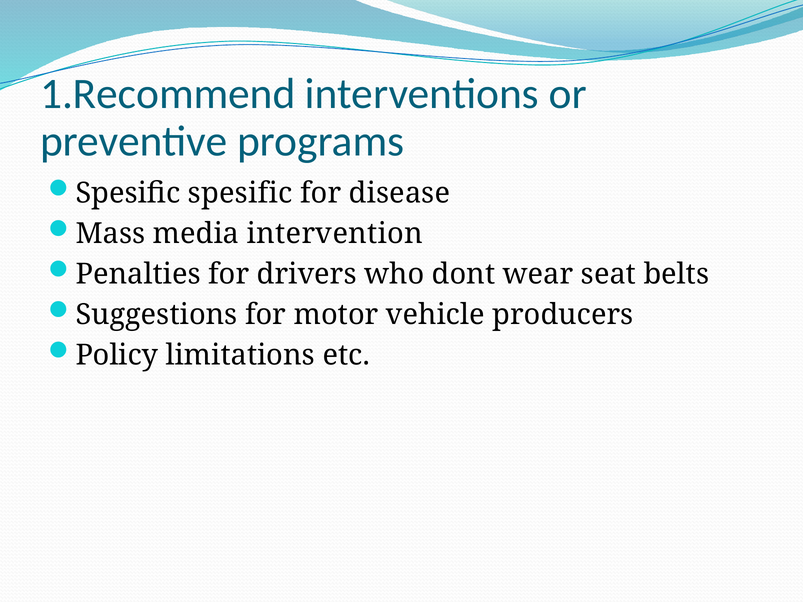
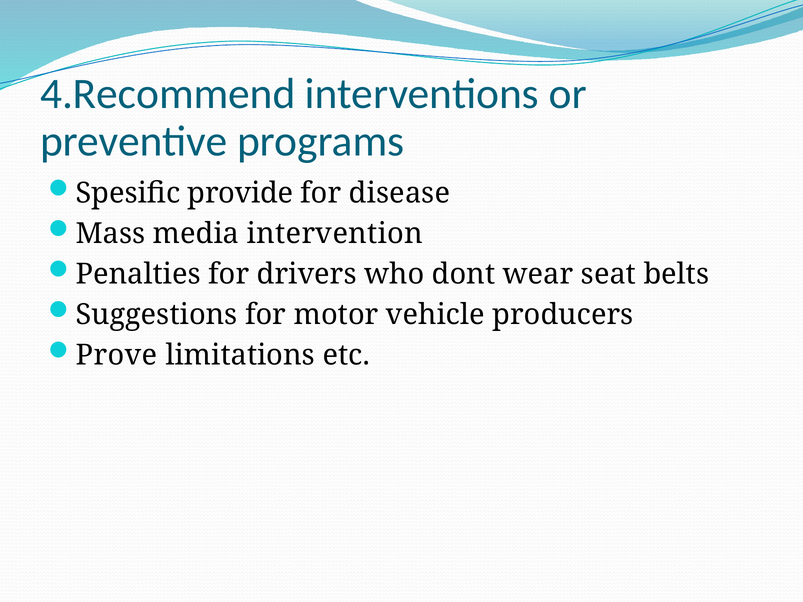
1.Recommend: 1.Recommend -> 4.Recommend (168, 94)
Spesific spesific: spesific -> provide (240, 193)
Policy: Policy -> Prove (117, 356)
